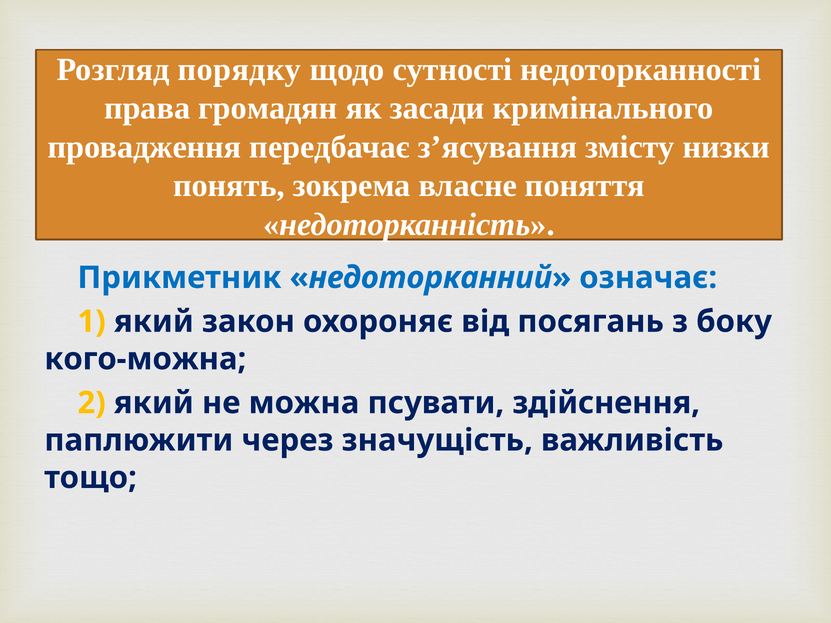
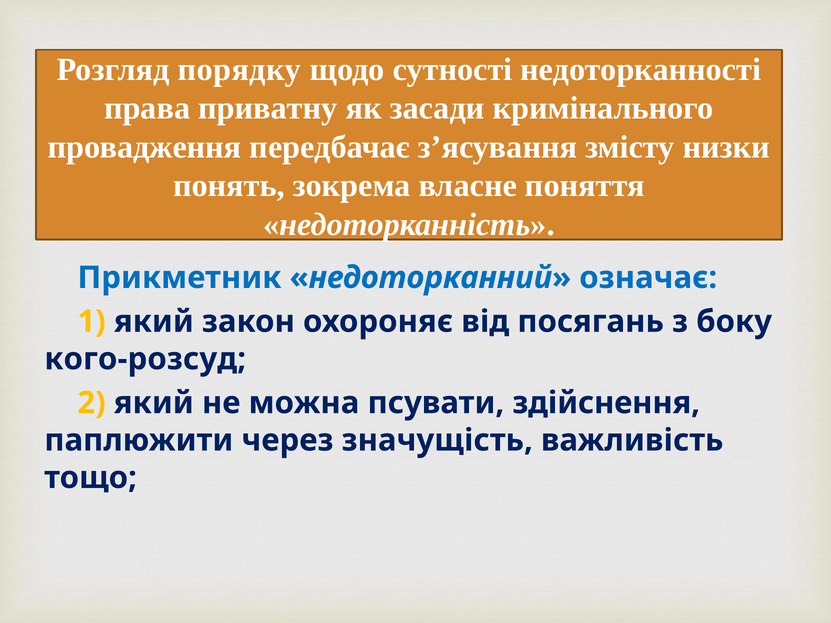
громадян: громадян -> приватну (268, 108)
кого-можна: кого-можна -> кого-розсуд (145, 359)
